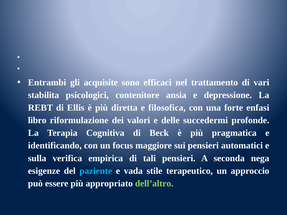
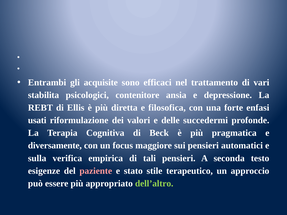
libro: libro -> usati (37, 120)
identificando: identificando -> diversamente (55, 146)
nega: nega -> testo (260, 158)
paziente colour: light blue -> pink (96, 171)
vada: vada -> stato (133, 171)
